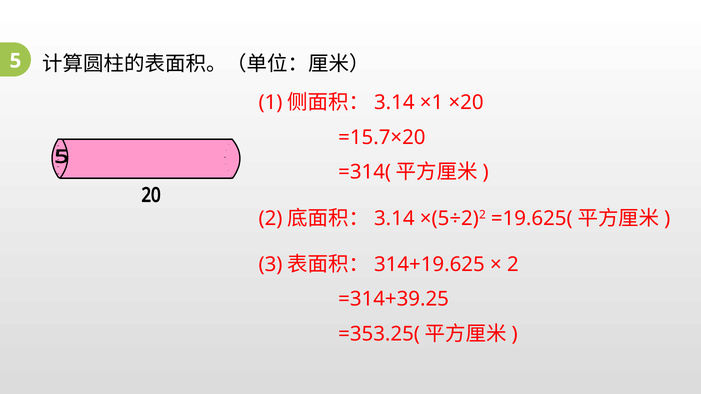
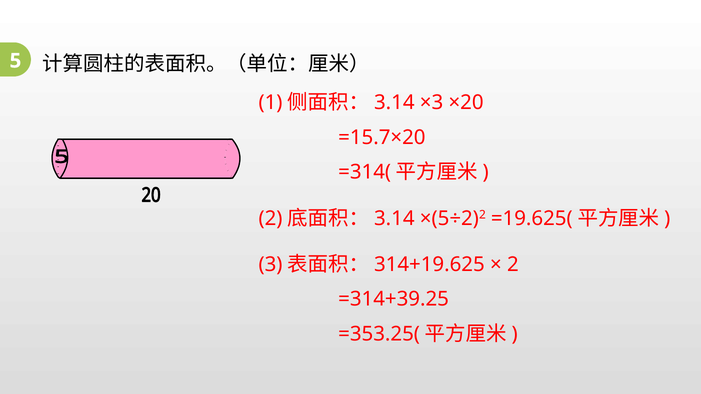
×1: ×1 -> ×3 (432, 103)
